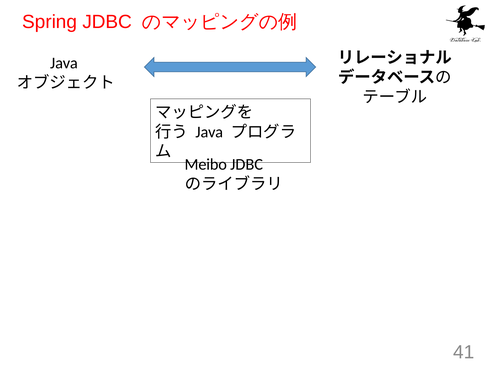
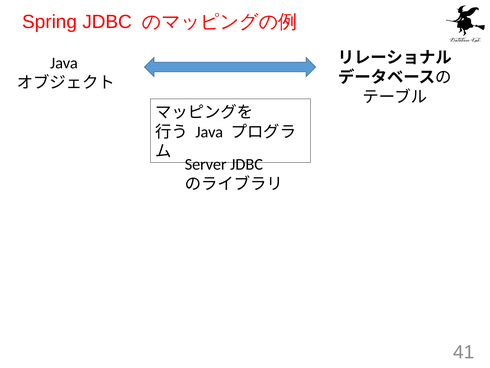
Meibo: Meibo -> Server (206, 164)
